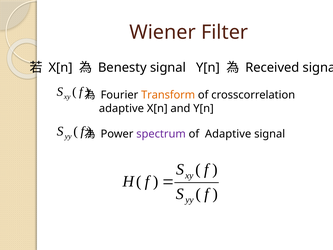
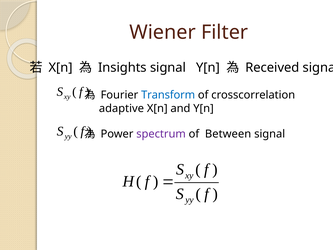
Benesty: Benesty -> Insights (122, 68)
Transform colour: orange -> blue (168, 95)
of Adaptive: Adaptive -> Between (228, 134)
